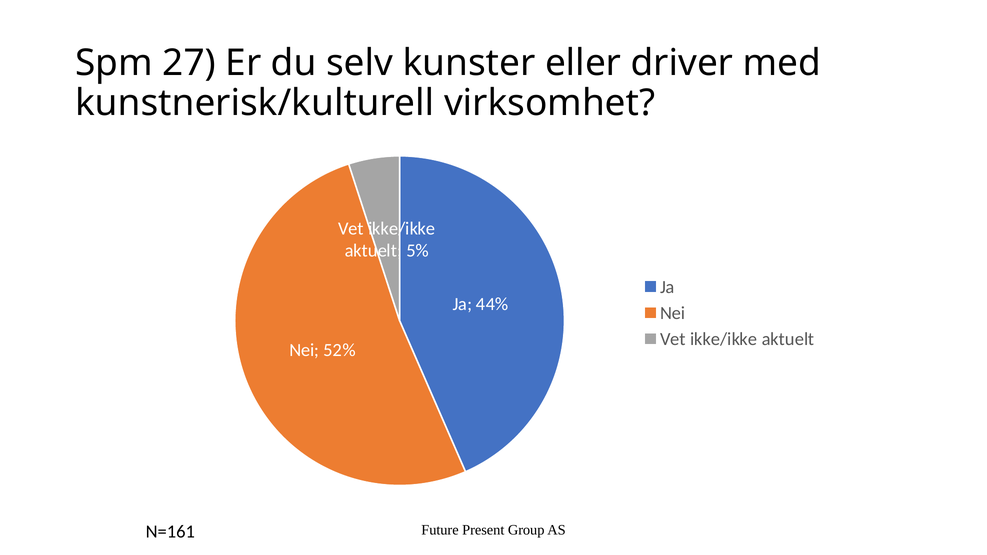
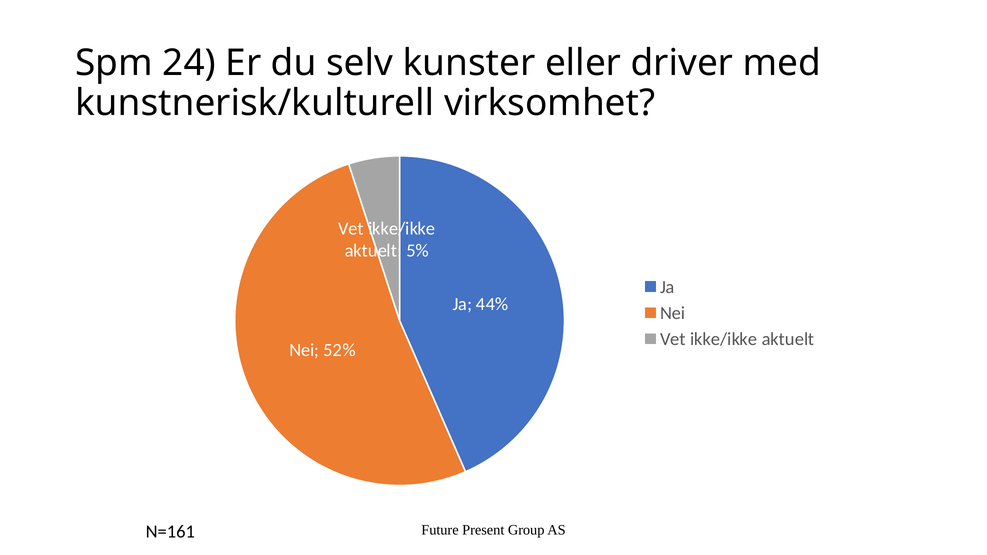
27: 27 -> 24 (189, 63)
